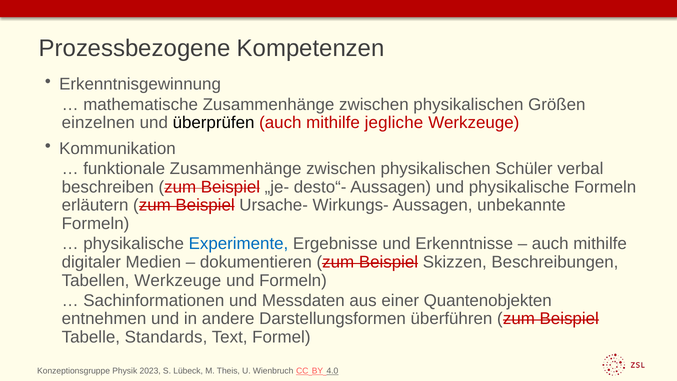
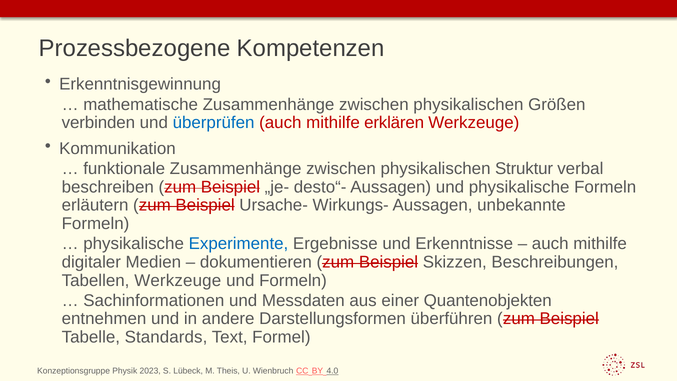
einzelnen: einzelnen -> verbinden (98, 123)
überprüfen colour: black -> blue (214, 123)
jegliche: jegliche -> erklären (394, 123)
Schüler: Schüler -> Struktur (524, 169)
